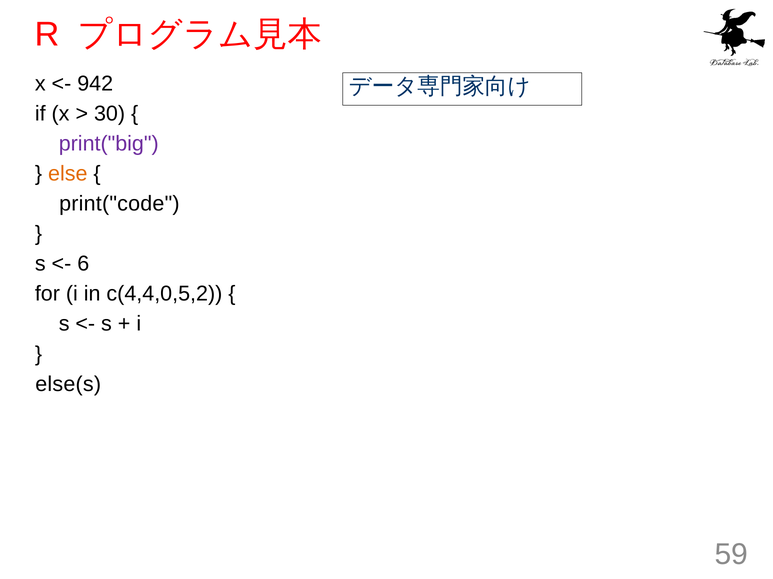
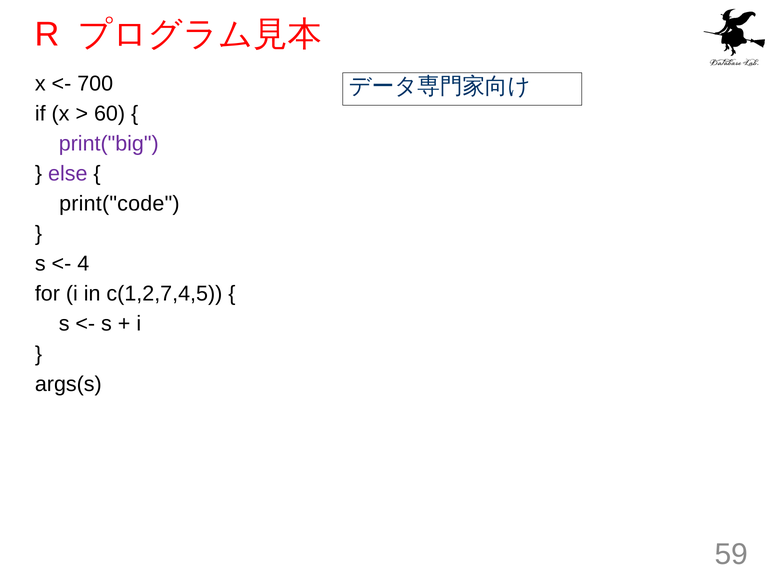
942: 942 -> 700 (95, 84)
30: 30 -> 60 (110, 114)
else colour: orange -> purple (68, 174)
6: 6 -> 4 (83, 264)
c(4,4,0,5,2: c(4,4,0,5,2 -> c(1,2,7,4,5 (164, 294)
else(s: else(s -> args(s (68, 384)
